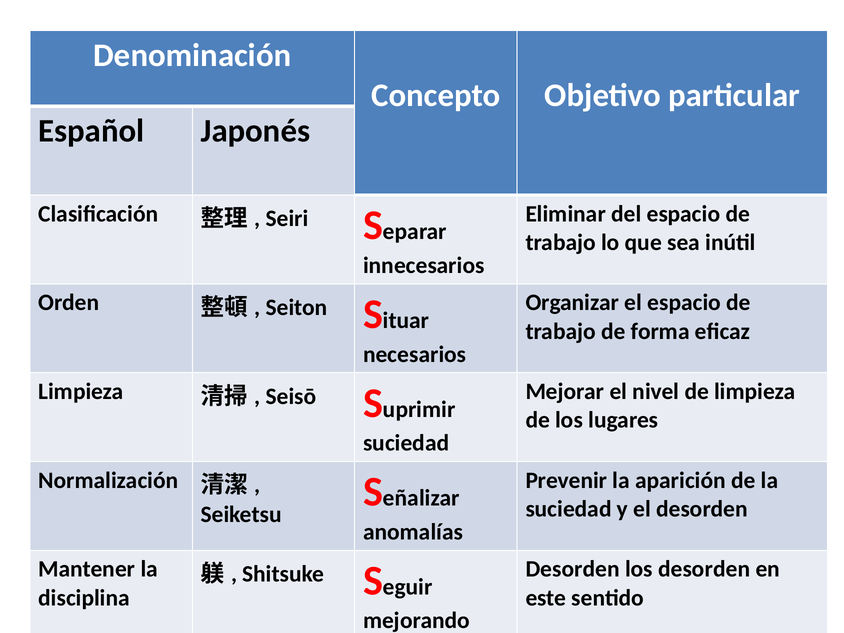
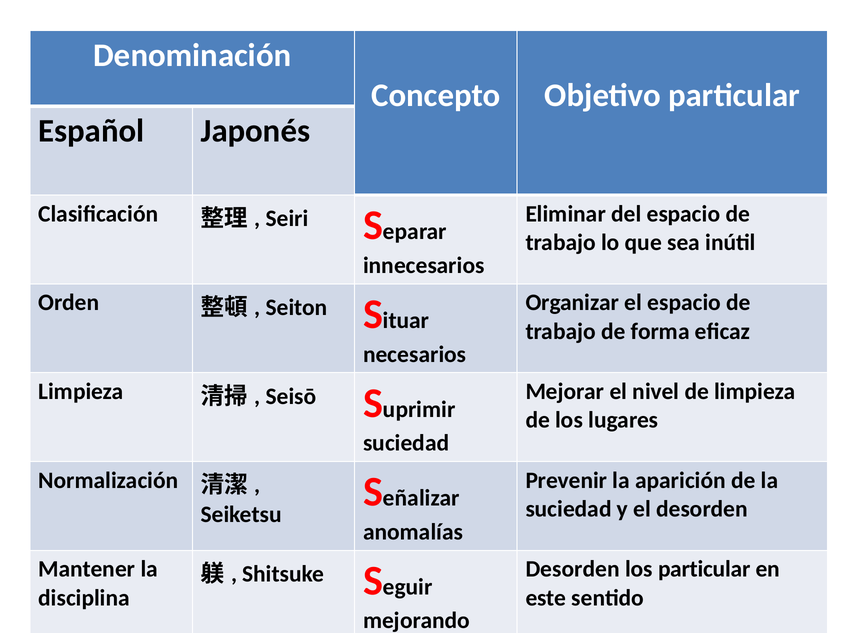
los desorden: desorden -> particular (704, 569)
